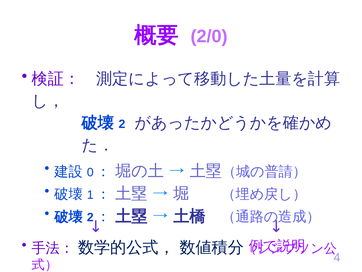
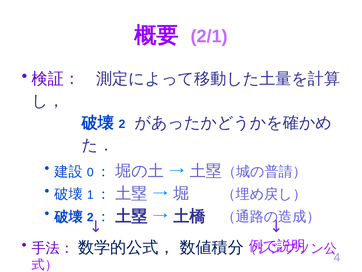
2/0: 2/0 -> 2/1 (209, 36)
